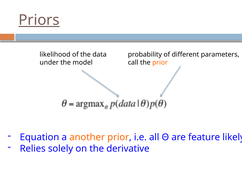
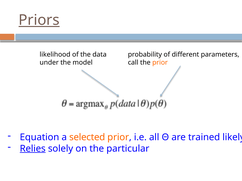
another: another -> selected (87, 138)
feature: feature -> trained (204, 138)
Relies underline: none -> present (33, 149)
derivative: derivative -> particular (128, 149)
